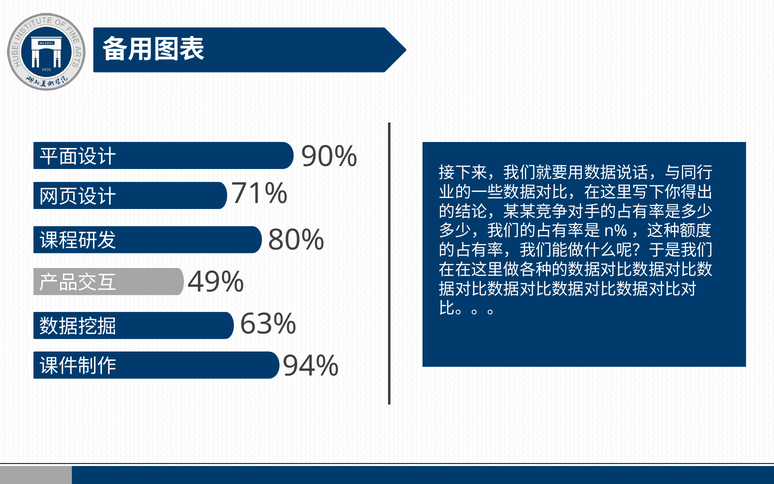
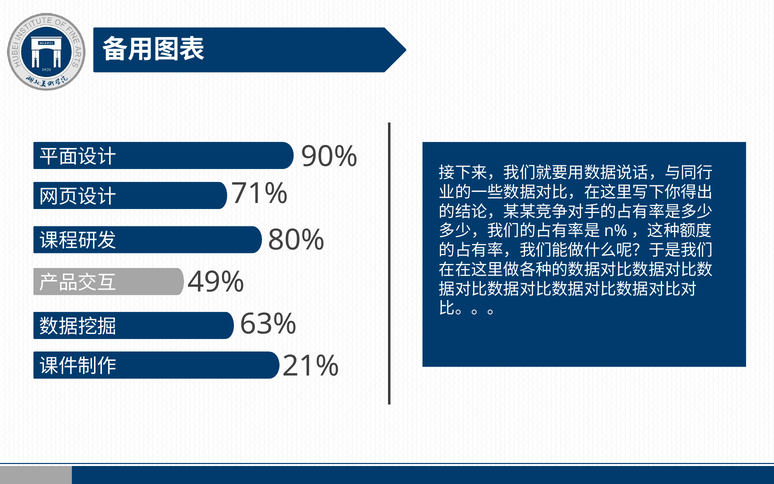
94%: 94% -> 21% (311, 366)
